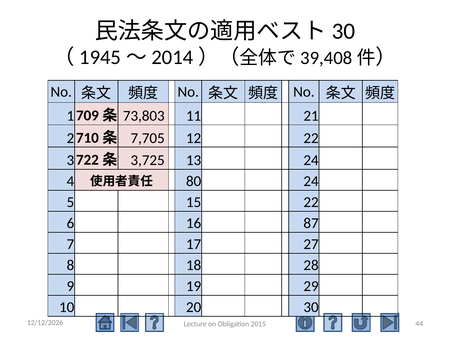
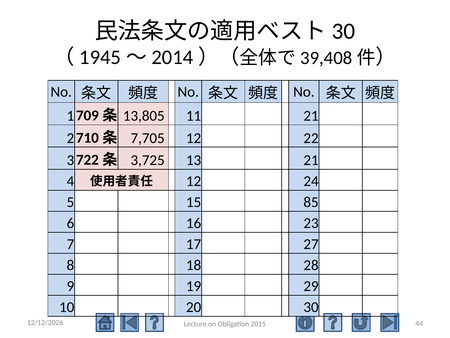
73,803: 73,803 -> 13,805 (144, 116)
13 24: 24 -> 21 (311, 160)
80: 80 -> 12 (194, 181)
15 22: 22 -> 85 (311, 202)
87: 87 -> 23 (311, 223)
